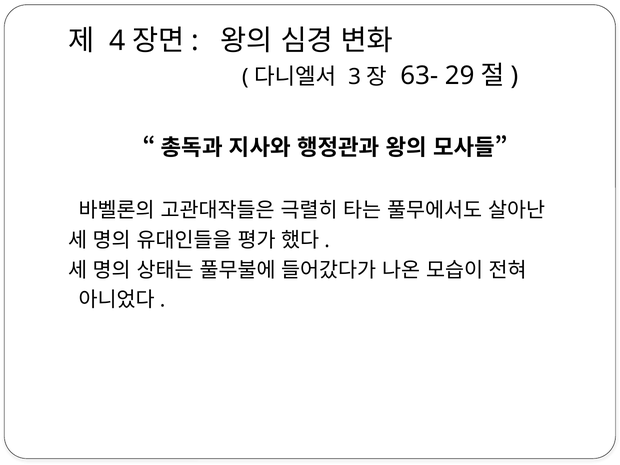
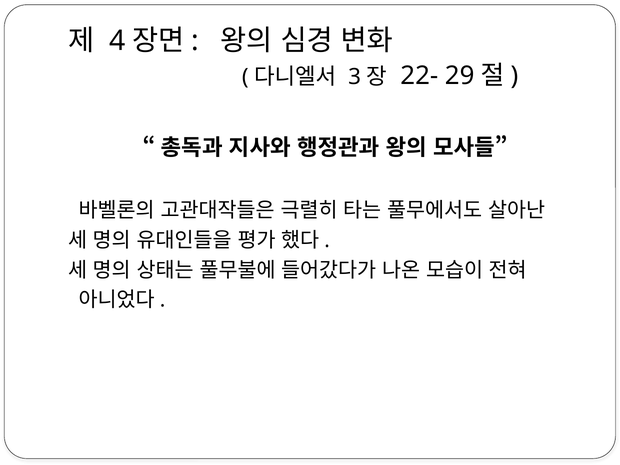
63-: 63- -> 22- (419, 76)
